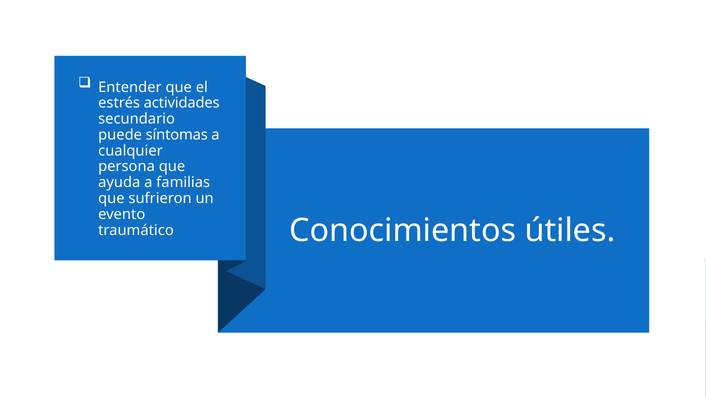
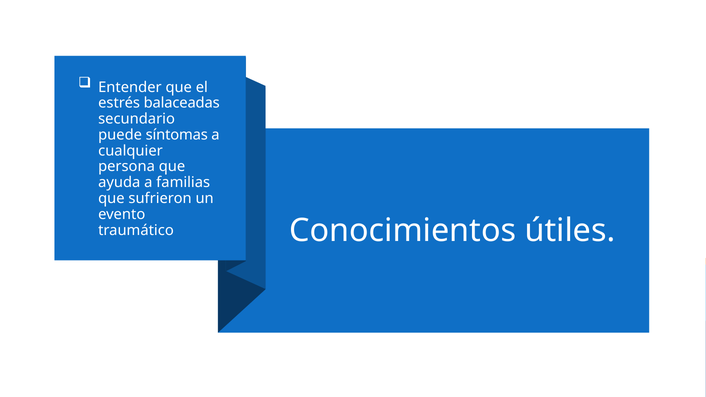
actividades: actividades -> balaceadas (182, 103)
